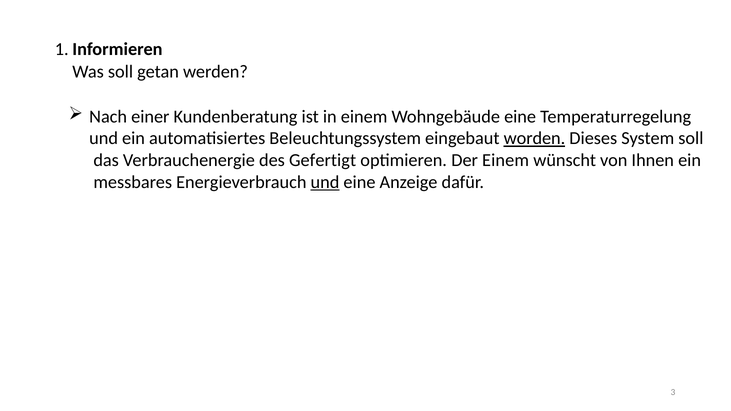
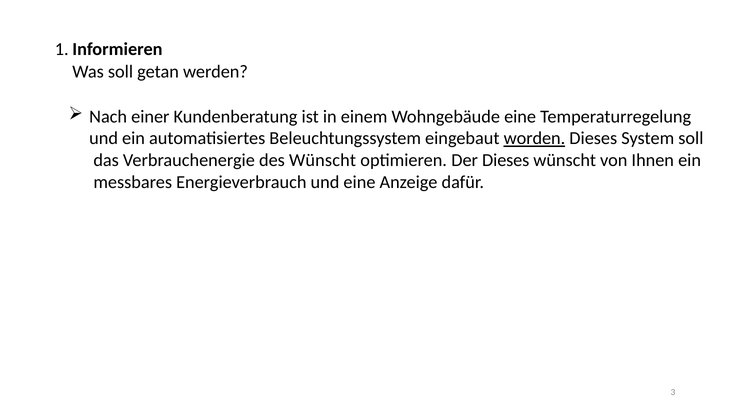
des Gefertigt: Gefertigt -> Wünscht (323, 160)
Der Einem: Einem -> Dieses (506, 160)
und underline: present -> none (325, 182)
